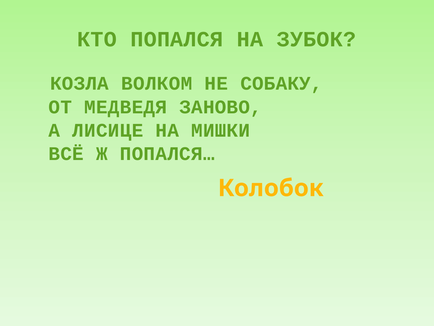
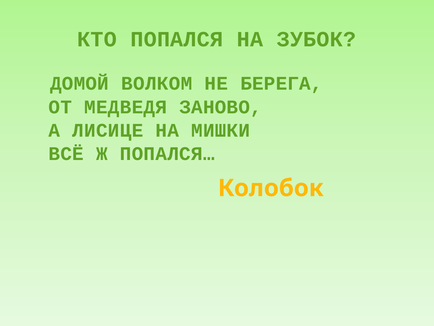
КОЗЛА: КОЗЛА -> ДОМОЙ (79, 83)
СОБАКУ: СОБАКУ -> БЕРЕГА (281, 83)
